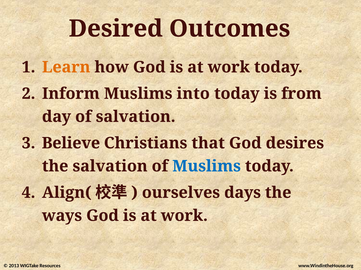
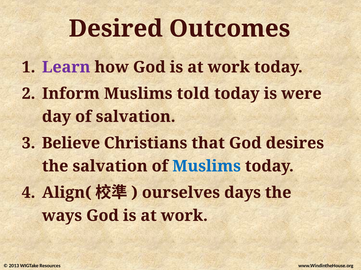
Learn colour: orange -> purple (66, 67)
into: into -> told (193, 94)
from: from -> were (301, 94)
